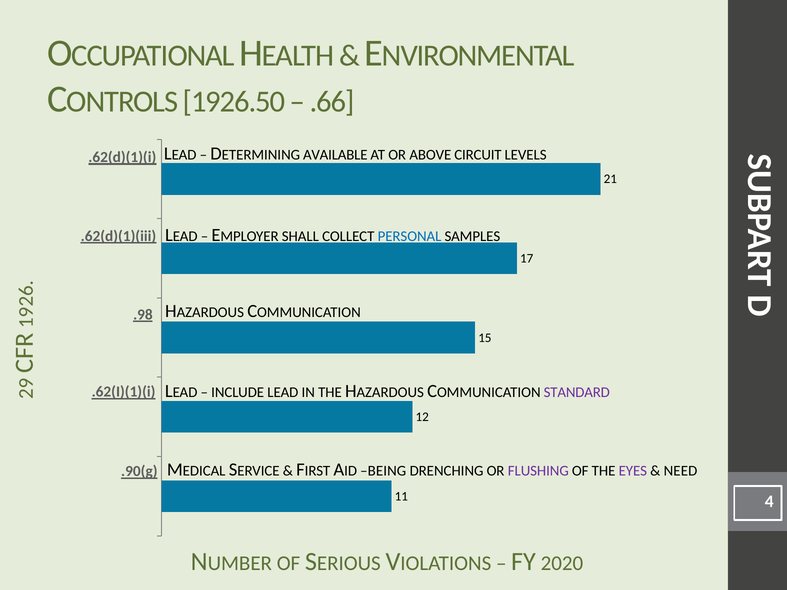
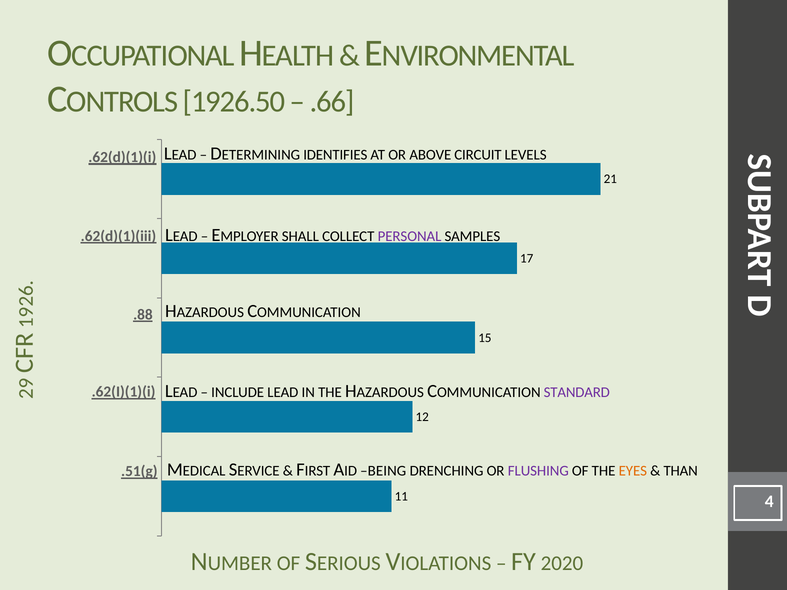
AVAILABLE: AVAILABLE -> IDENTIFIES (335, 155)
PERSONAL colour: blue -> purple (410, 236)
.98: .98 -> .88 (143, 315)
EYES colour: purple -> orange (633, 471)
NEED: NEED -> THAN (681, 471)
.90(g: .90(g -> .51(g (139, 472)
